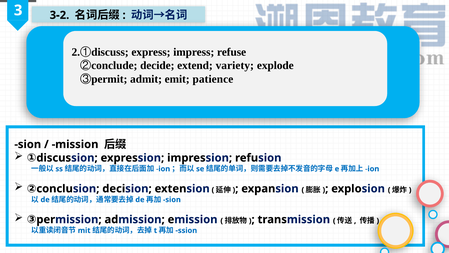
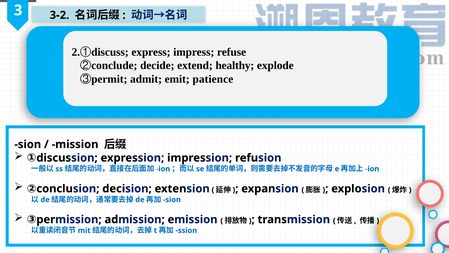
variety: variety -> healthy (235, 65)
